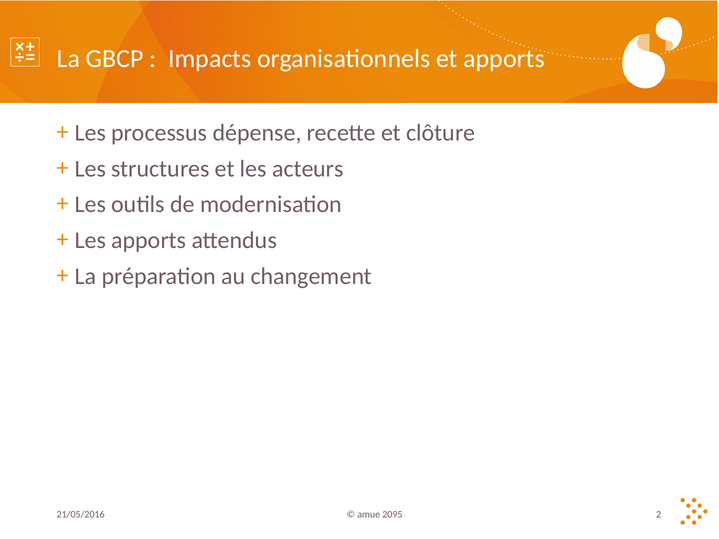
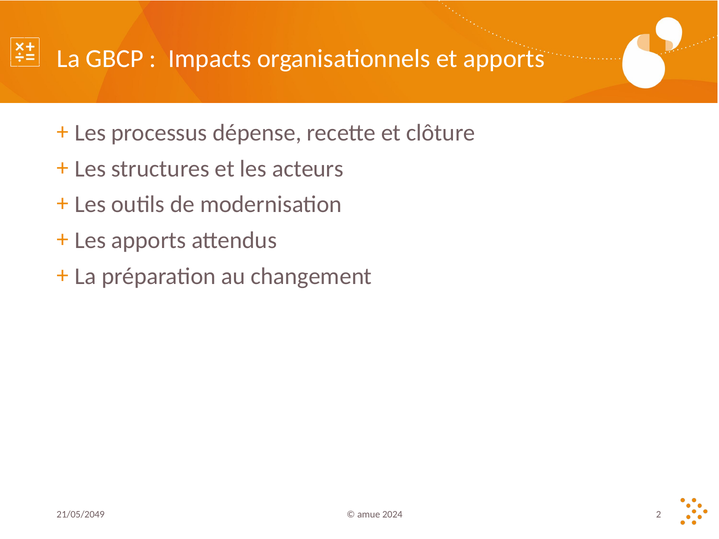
21/05/2016: 21/05/2016 -> 21/05/2049 (81, 515)
2095: 2095 -> 2024 (392, 515)
